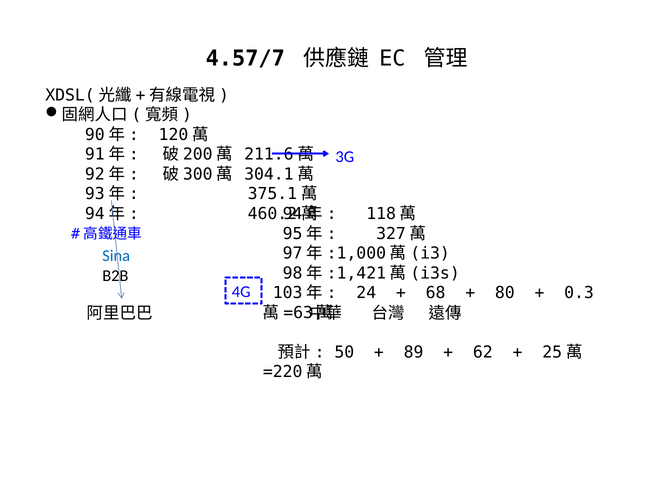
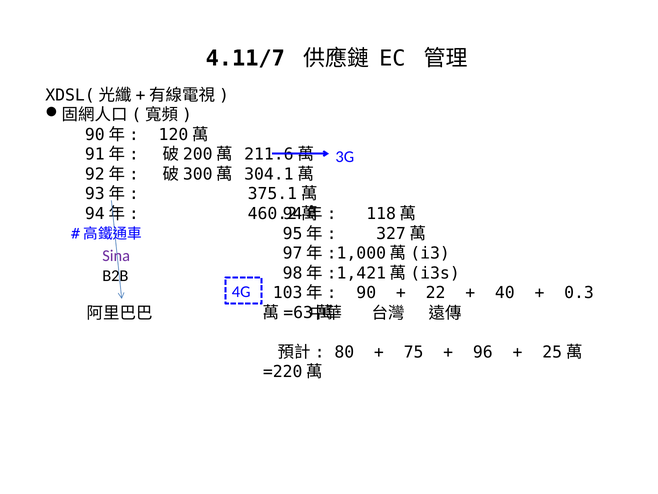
4.57/7: 4.57/7 -> 4.11/7 (245, 58)
Sina colour: blue -> purple (116, 256)
24: 24 -> 90 (366, 293)
68: 68 -> 22 (436, 293)
80: 80 -> 40 (505, 293)
50: 50 -> 80 (344, 352)
89: 89 -> 75 (414, 352)
62: 62 -> 96 (483, 352)
